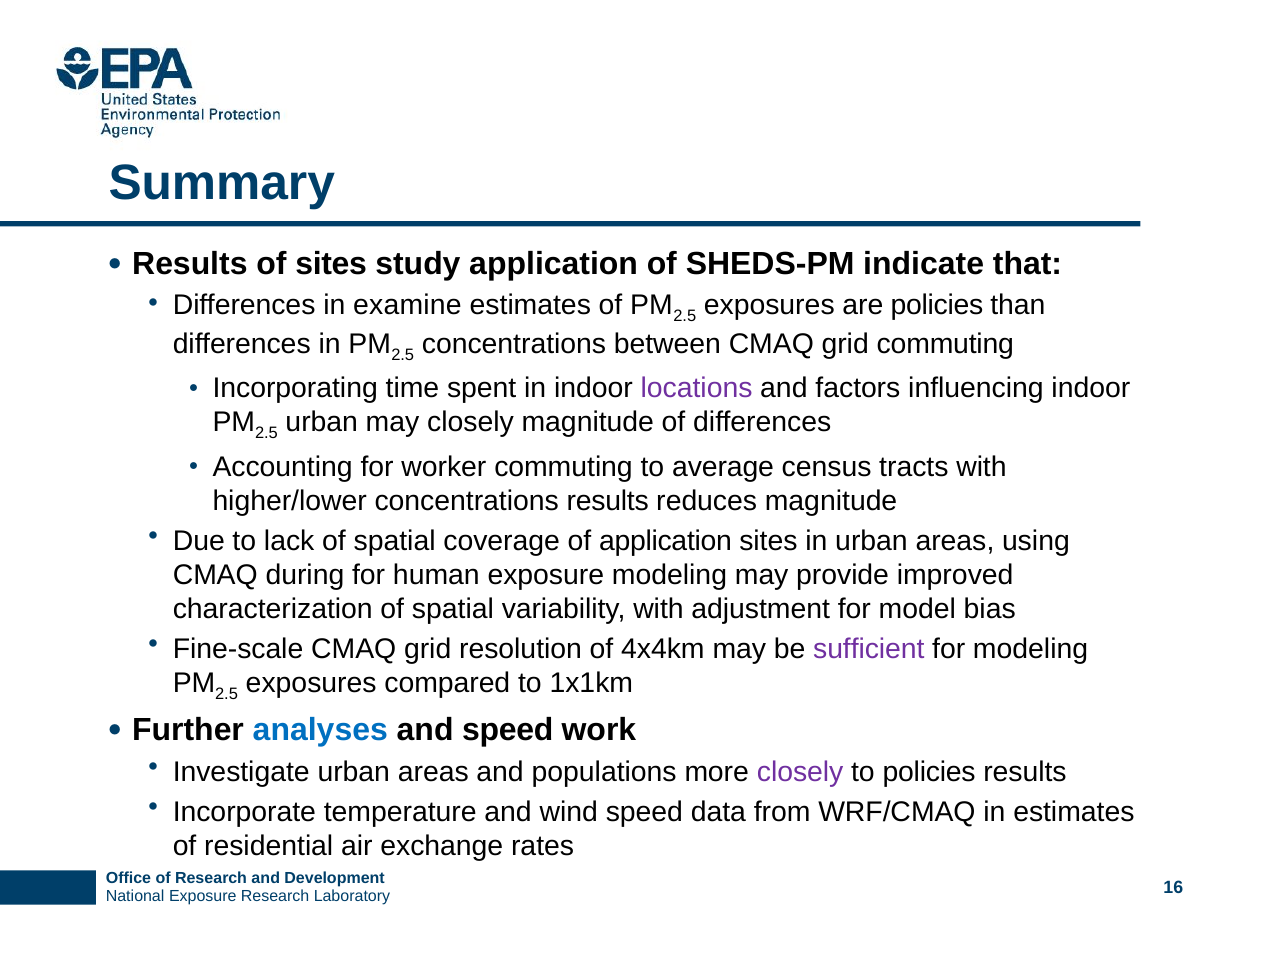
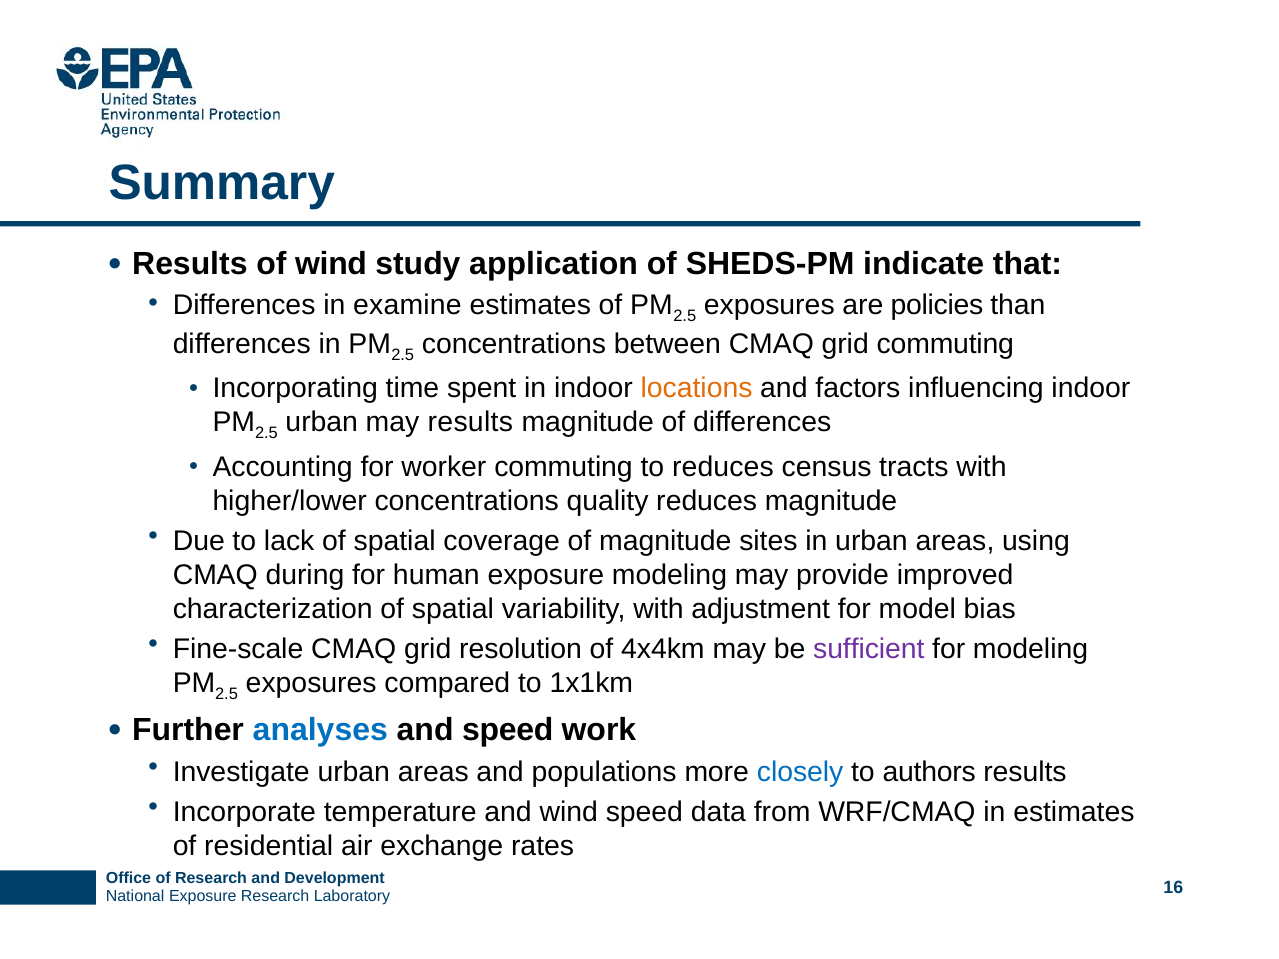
of sites: sites -> wind (331, 264)
locations colour: purple -> orange (697, 389)
may closely: closely -> results (470, 423)
to average: average -> reduces (723, 467)
concentrations results: results -> quality (608, 501)
of application: application -> magnitude (665, 541)
closely colour: purple -> blue (800, 772)
to policies: policies -> authors (929, 772)
